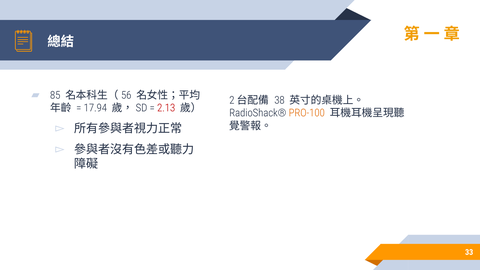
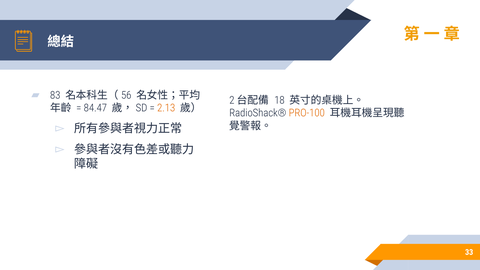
85: 85 -> 83 (55, 95)
38: 38 -> 18 (280, 100)
17.94: 17.94 -> 84.47 (95, 108)
2.13 colour: red -> orange (166, 108)
